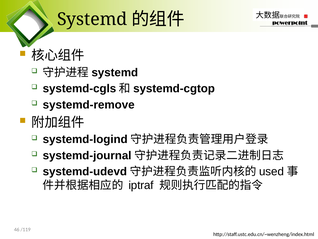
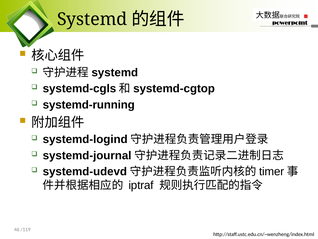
systemd-remove: systemd-remove -> systemd-running (89, 105)
used: used -> timer (272, 171)
